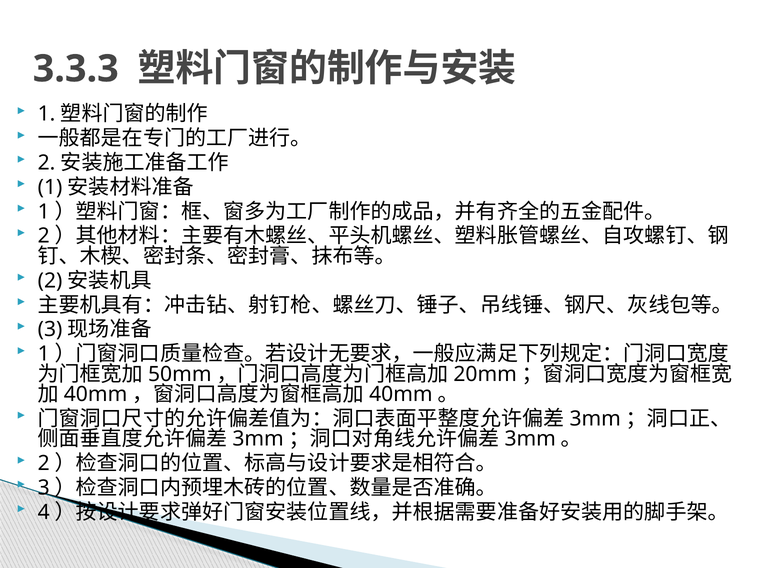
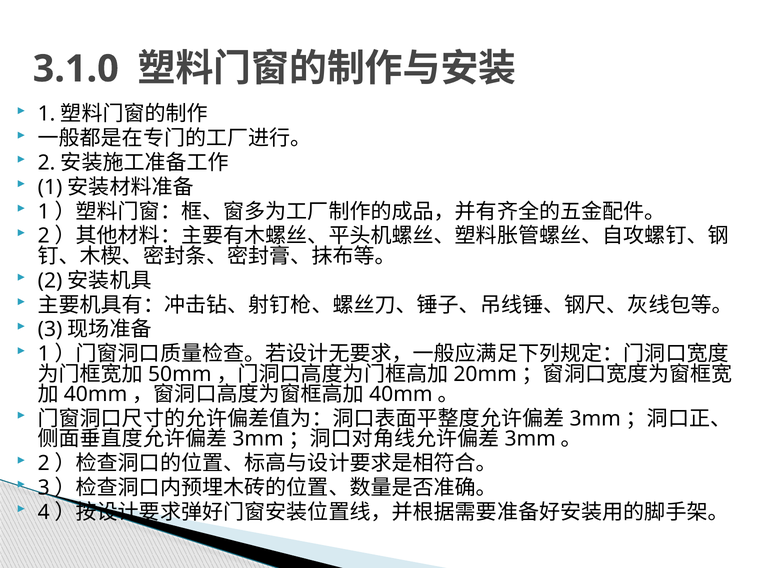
3.3.3: 3.3.3 -> 3.1.0 (76, 69)
